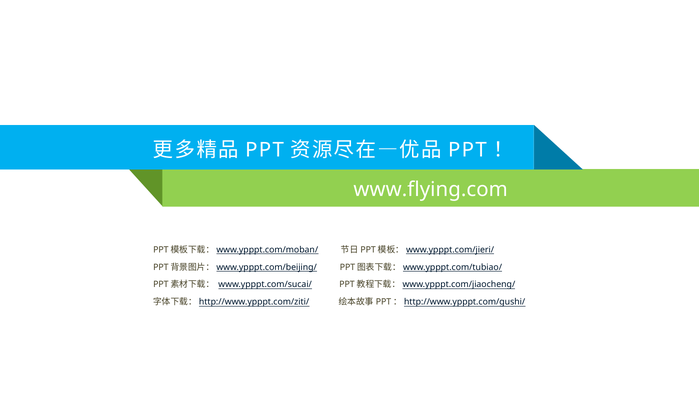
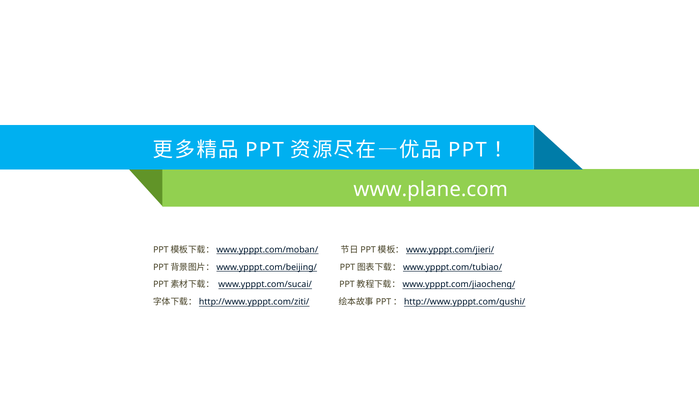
www.flying.com: www.flying.com -> www.plane.com (431, 189)
